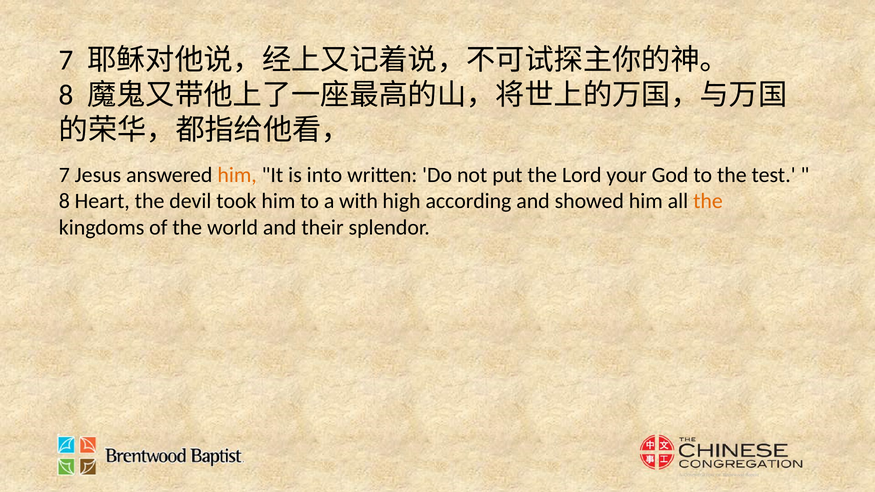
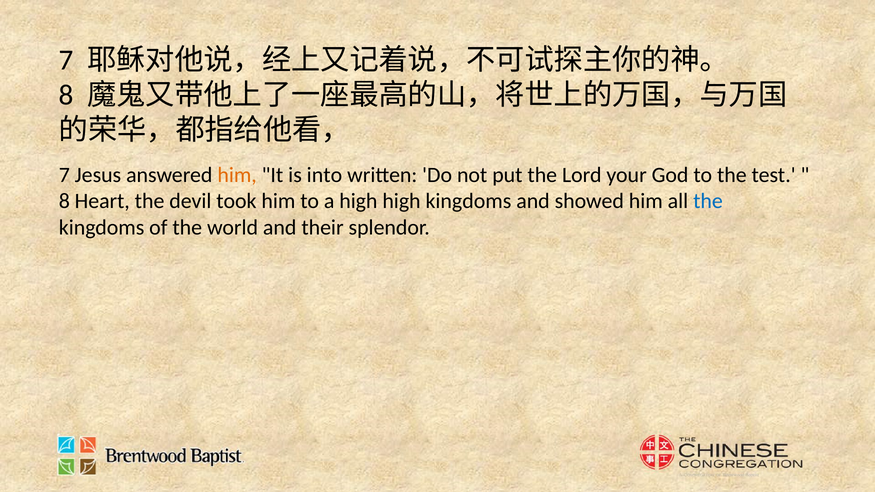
a with: with -> high (358, 201)
high according: according -> kingdoms (468, 201)
the colour: orange -> blue (708, 201)
